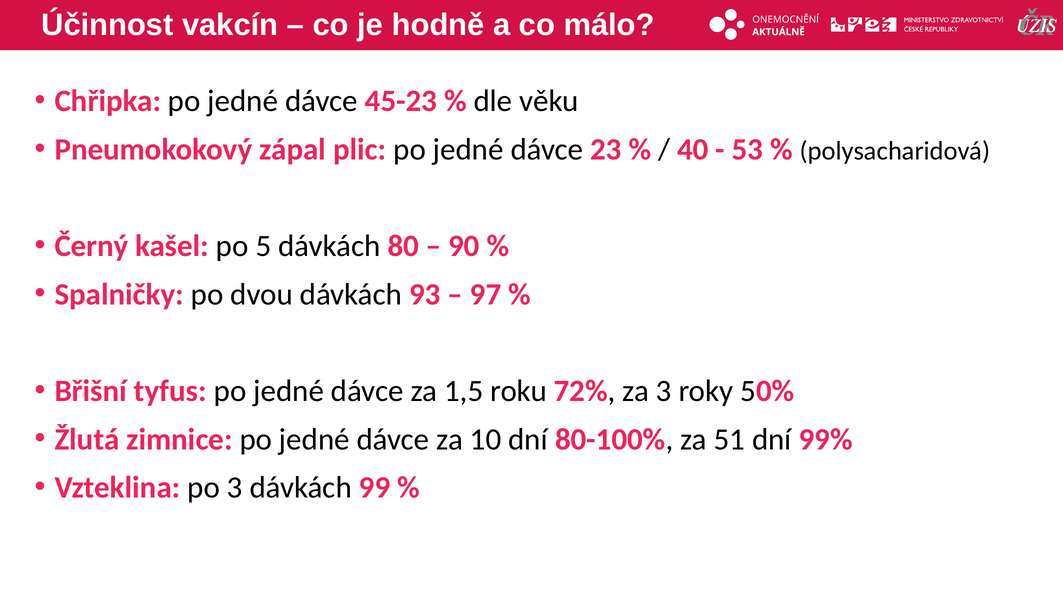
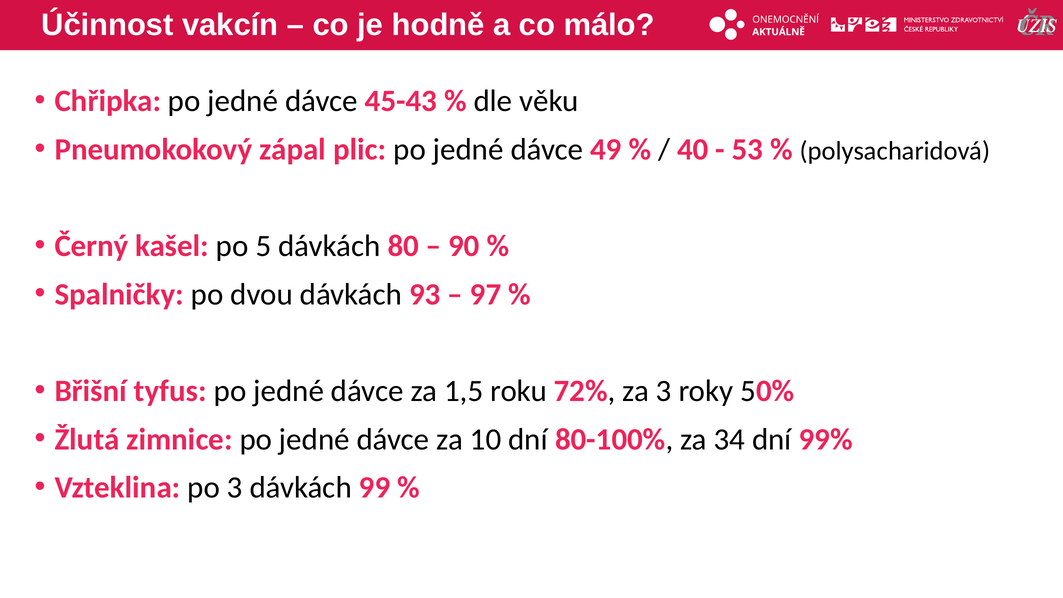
45-23: 45-23 -> 45-43 (401, 101)
23: 23 -> 49 (606, 149)
51: 51 -> 34 (729, 439)
